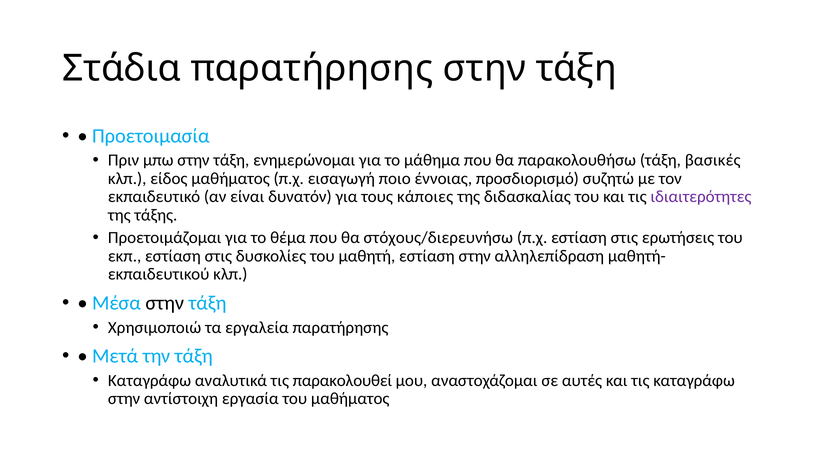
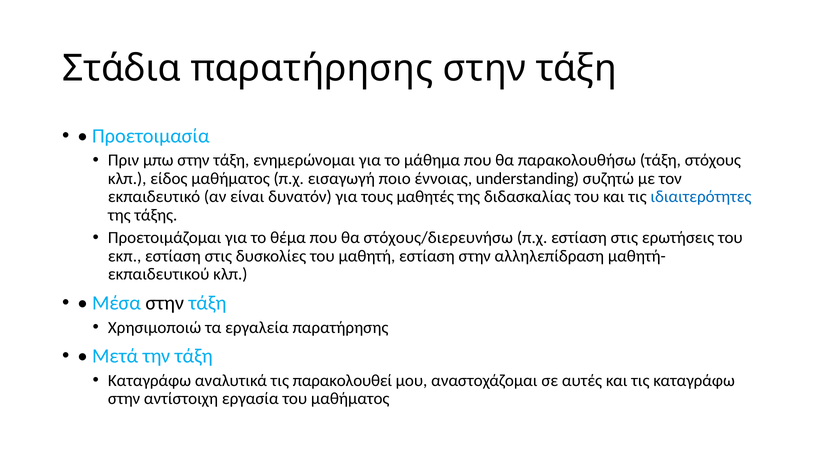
βασικές: βασικές -> στόχους (713, 160)
προσδιορισμό: προσδιορισμό -> understanding (527, 179)
κάποιες: κάποιες -> μαθητές (425, 197)
ιδιαιτερότητες colour: purple -> blue (701, 197)
